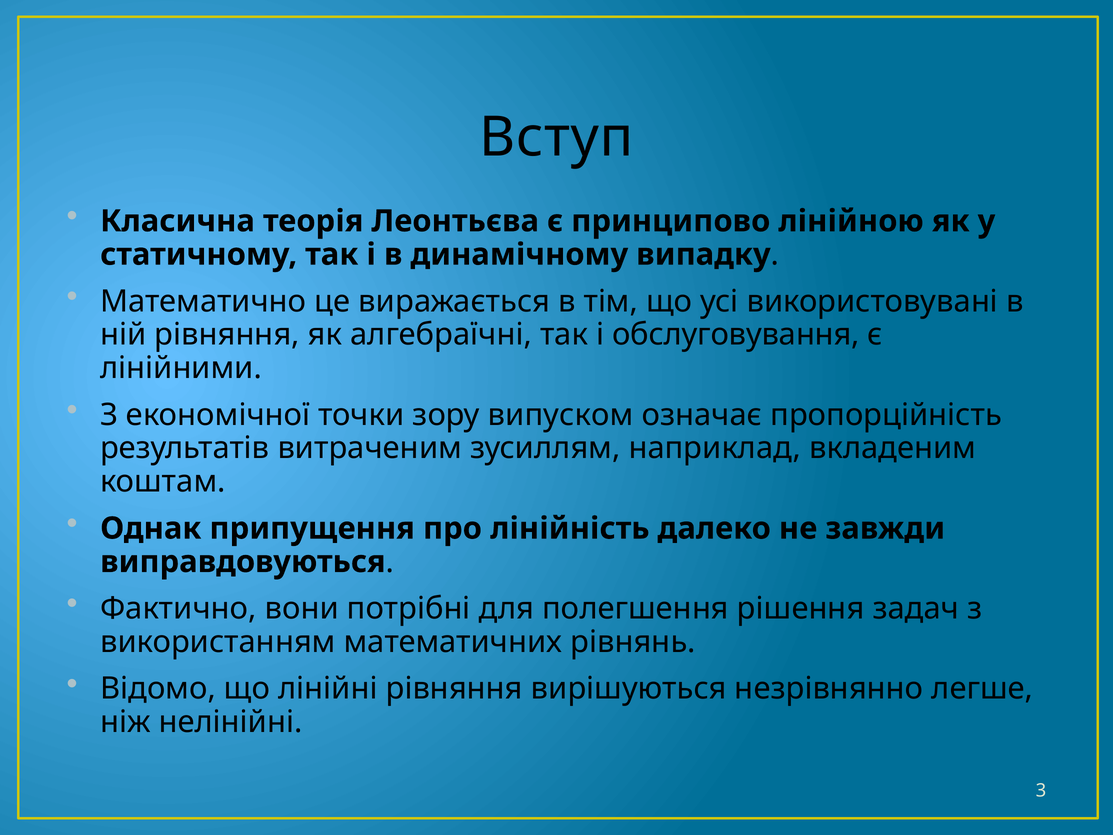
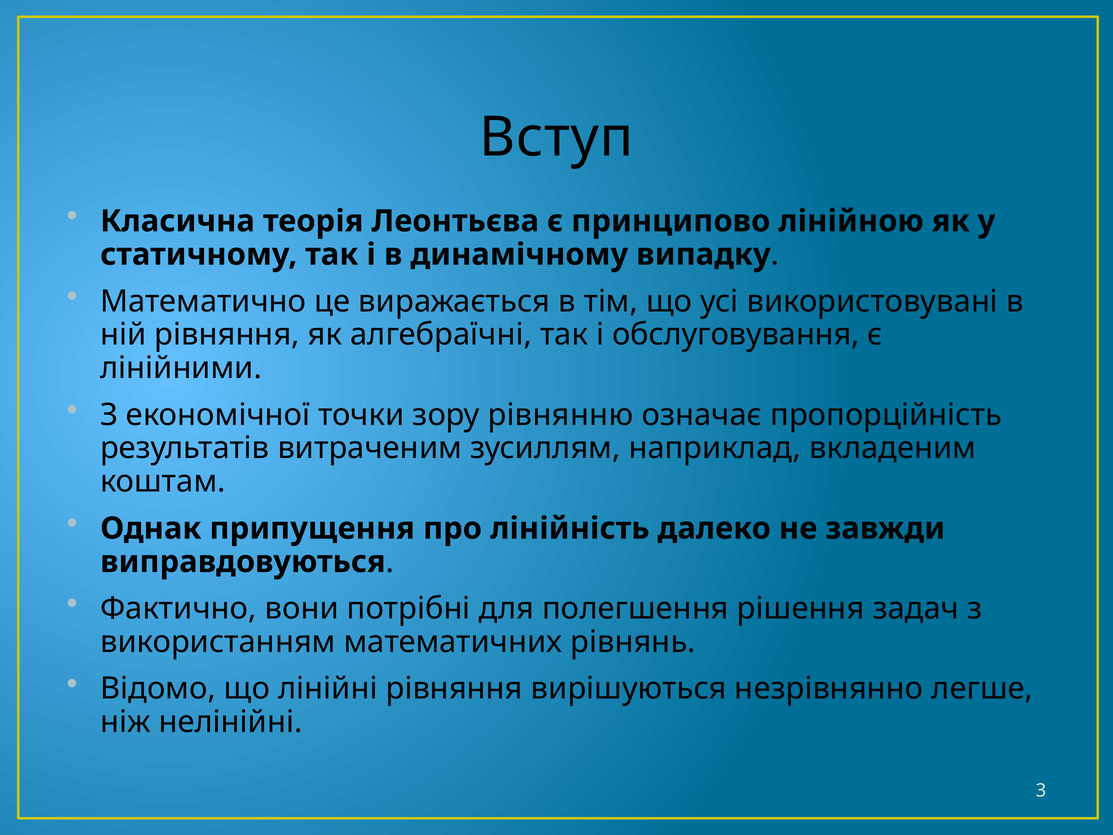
випуском: випуском -> рівнянню (560, 415)
